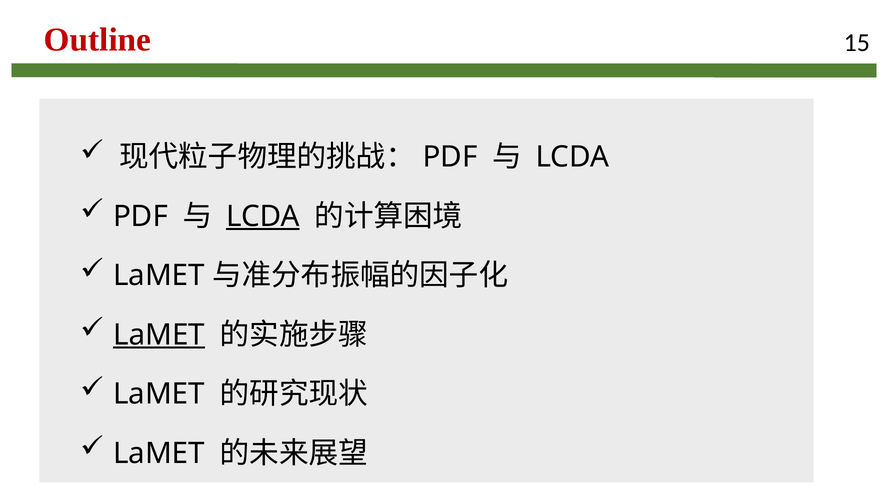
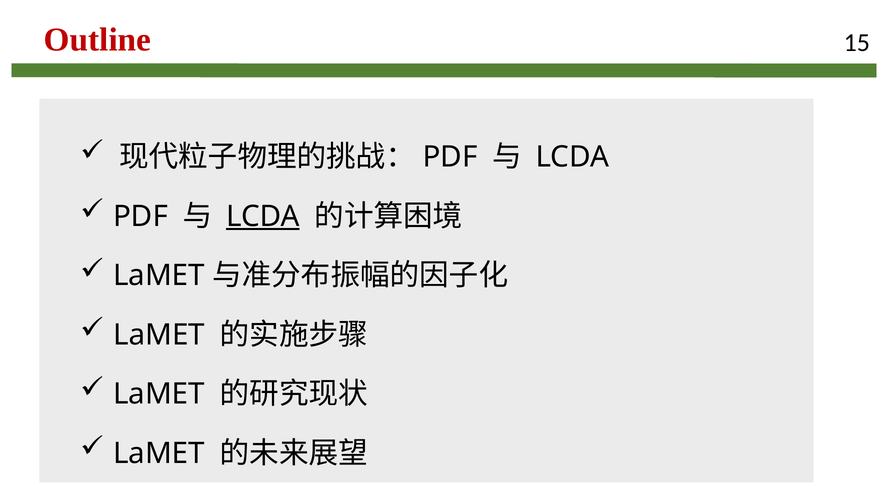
LaMET underline: present -> none (159, 335)
